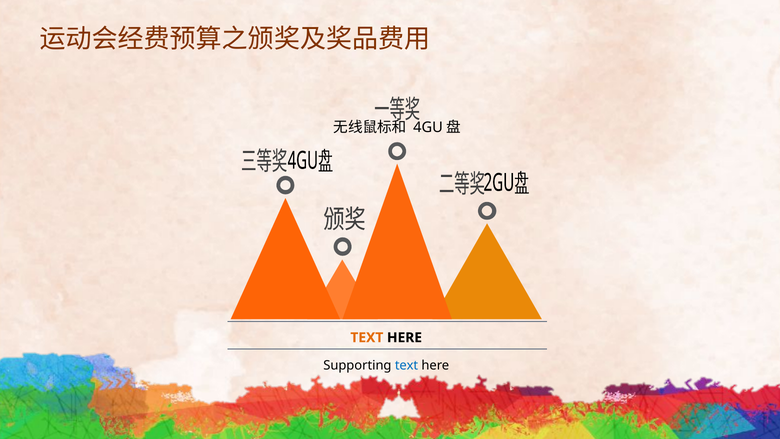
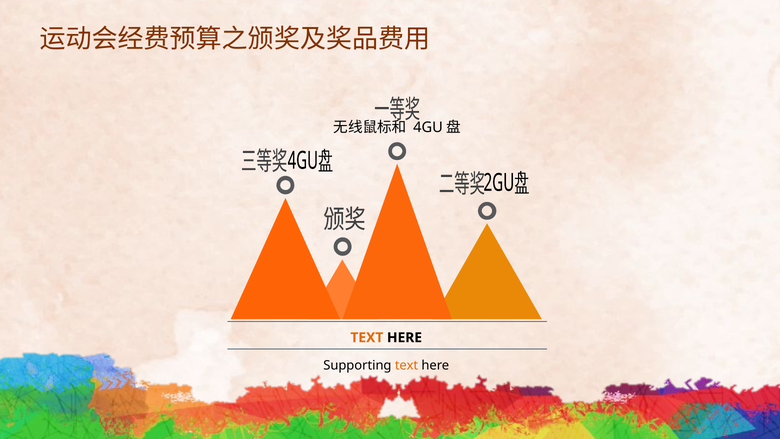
text colour: blue -> orange (407, 365)
